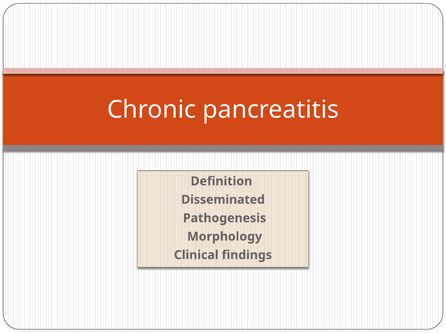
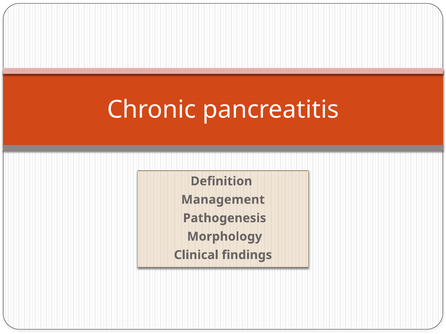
Disseminated: Disseminated -> Management (223, 200)
